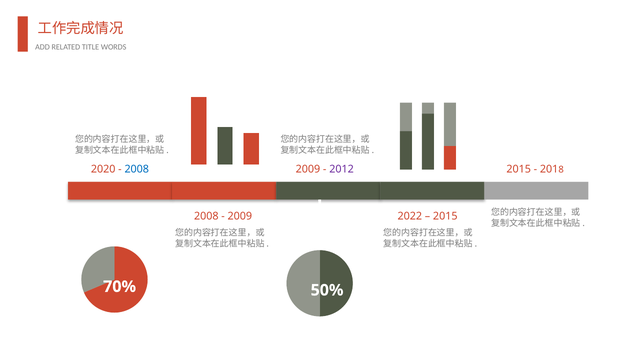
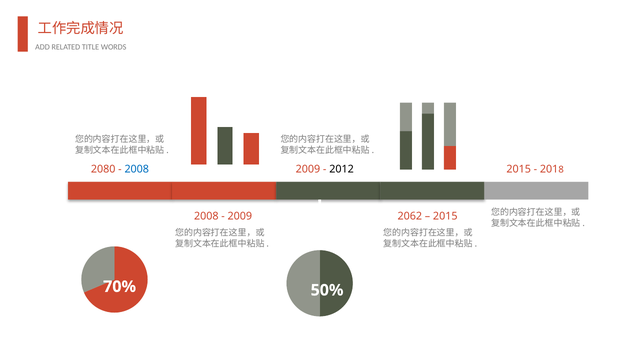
2020: 2020 -> 2080 (103, 169)
2012 colour: purple -> black (342, 169)
2022: 2022 -> 2062 (410, 216)
